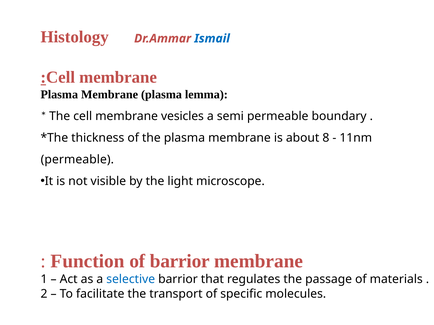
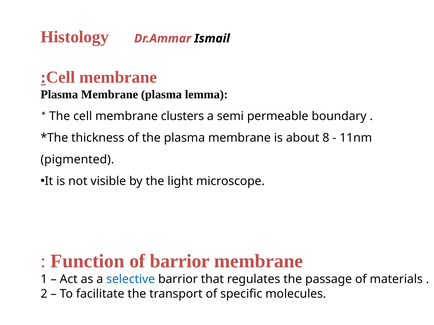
Ismail colour: blue -> black (212, 39)
vesicles: vesicles -> clusters (182, 116)
permeable: permeable -> pigmented (77, 160)
